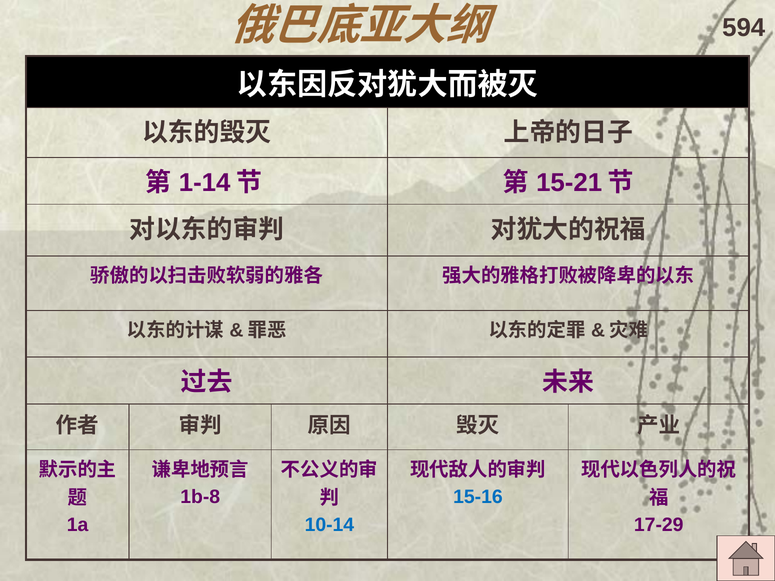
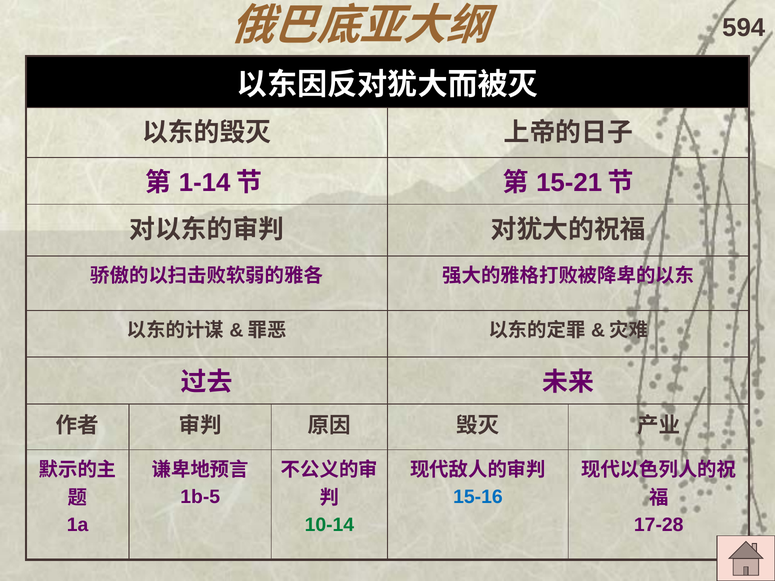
1b-8: 1b-8 -> 1b-5 (200, 497)
10-14 colour: blue -> green (329, 525)
17-29: 17-29 -> 17-28 (659, 525)
